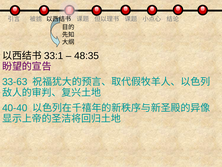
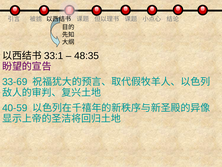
33-63: 33-63 -> 33-69 (15, 82)
40-40: 40-40 -> 40-59 (15, 108)
